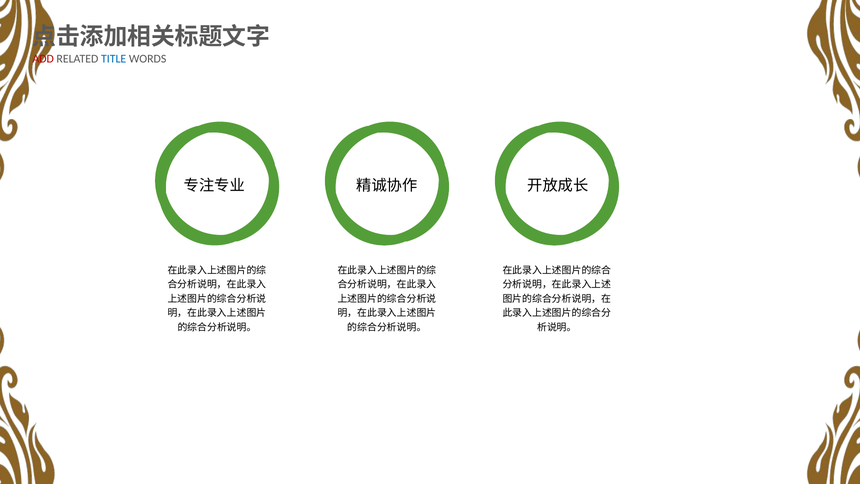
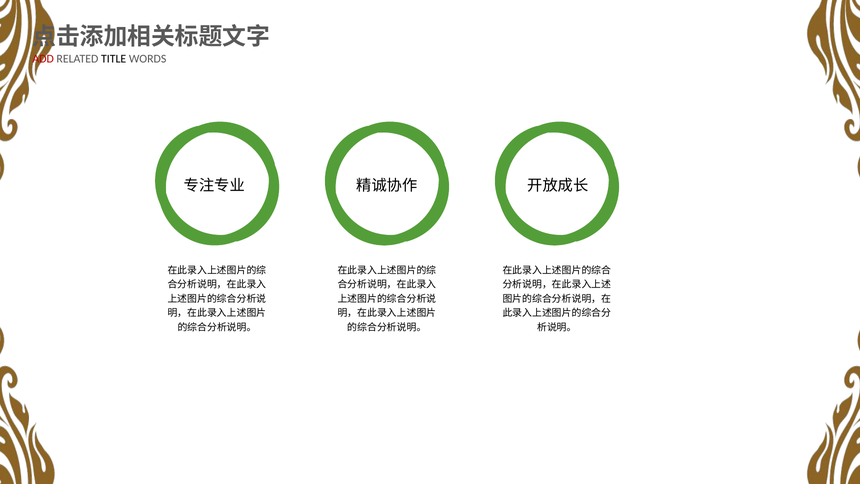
TITLE colour: blue -> black (114, 59)
